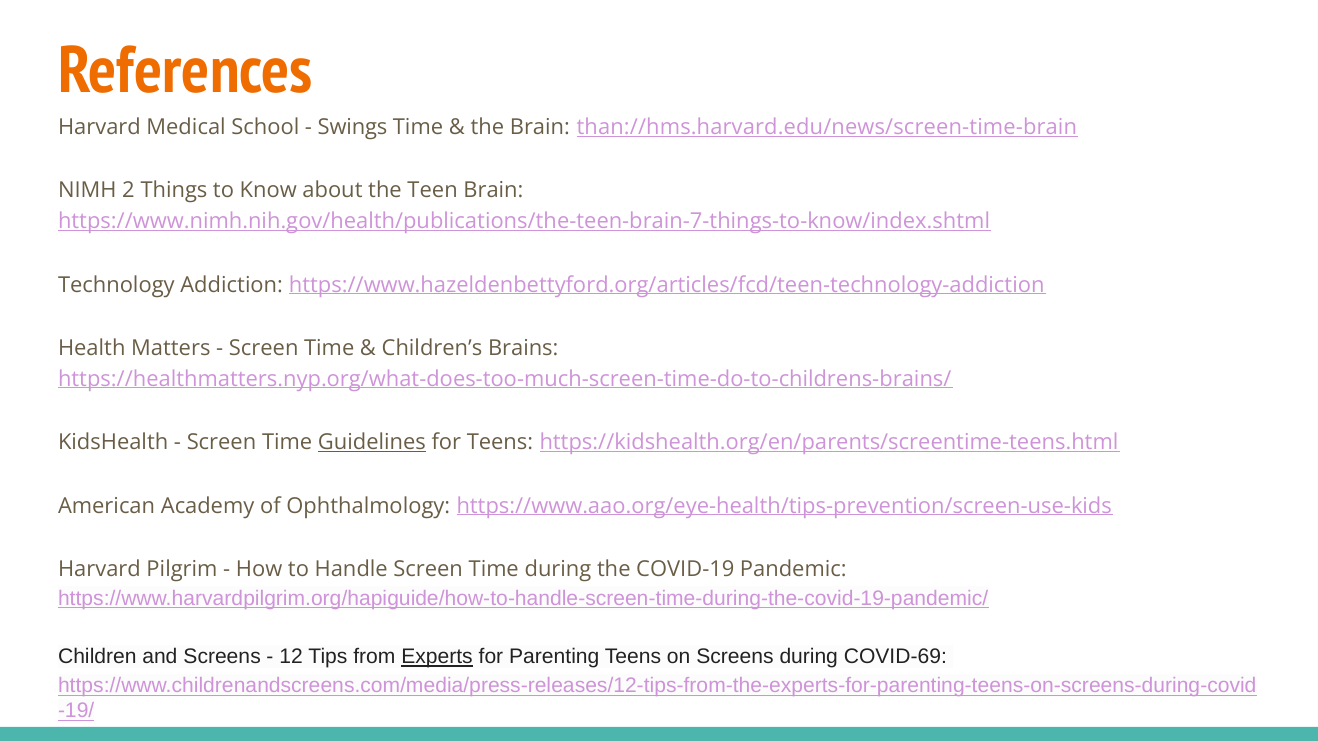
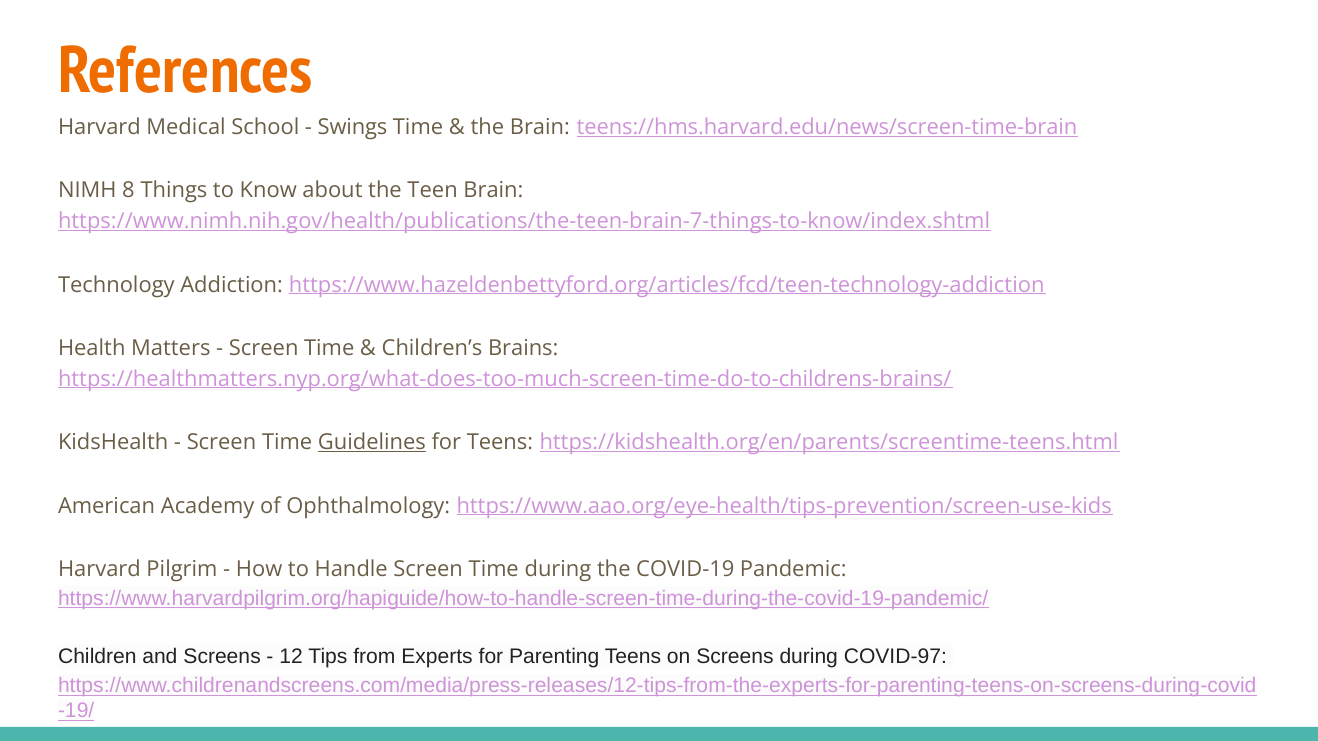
than://hms.harvard.edu/news/screen-time-brain: than://hms.harvard.edu/news/screen-time-brain -> teens://hms.harvard.edu/news/screen-time-brain (827, 128)
2: 2 -> 8 (128, 191)
Experts underline: present -> none (437, 657)
COVID-69: COVID-69 -> COVID-97 (895, 657)
